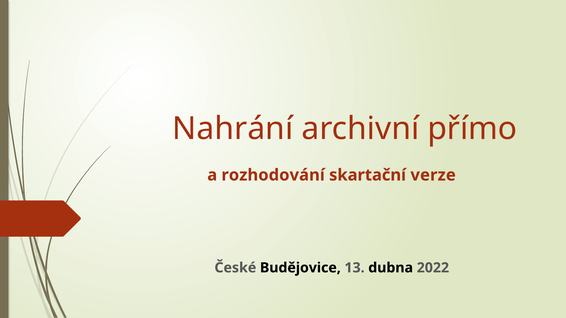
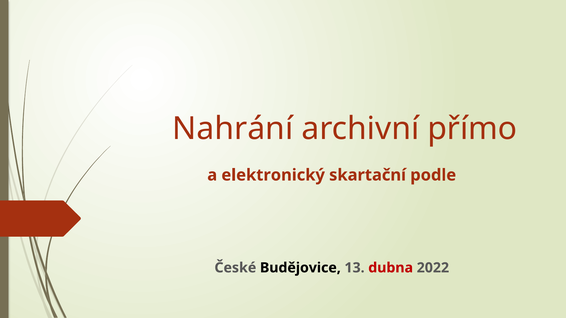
rozhodování: rozhodování -> elektronický (273, 175)
verze: verze -> podle (433, 175)
dubna colour: black -> red (391, 268)
